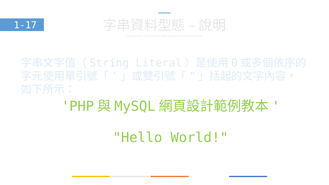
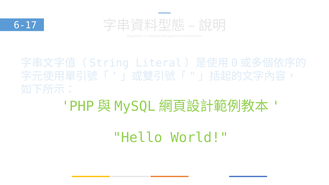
1-17: 1-17 -> 6-17 (25, 25)
